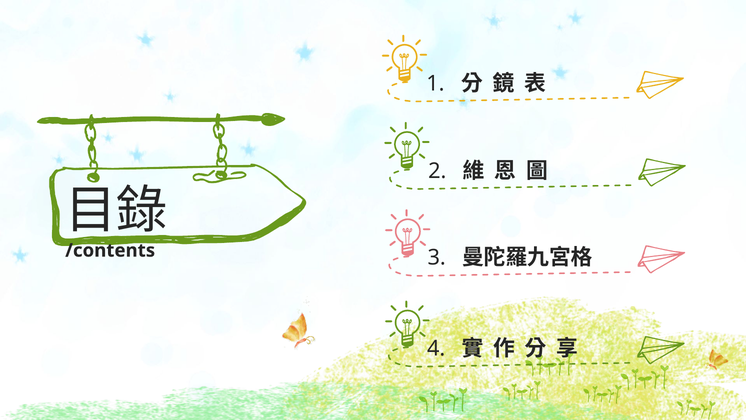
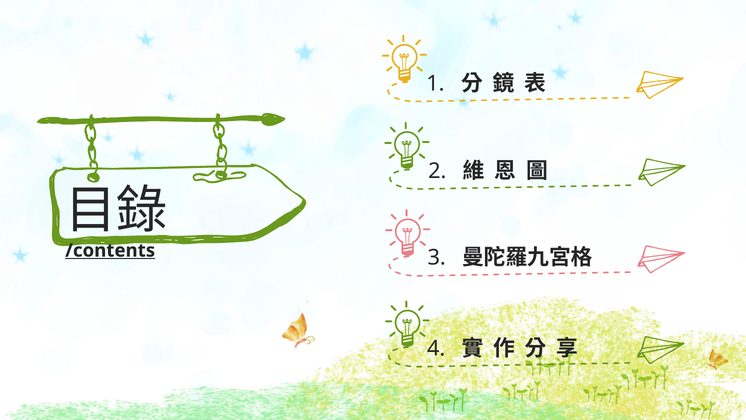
/contents underline: none -> present (110, 250)
